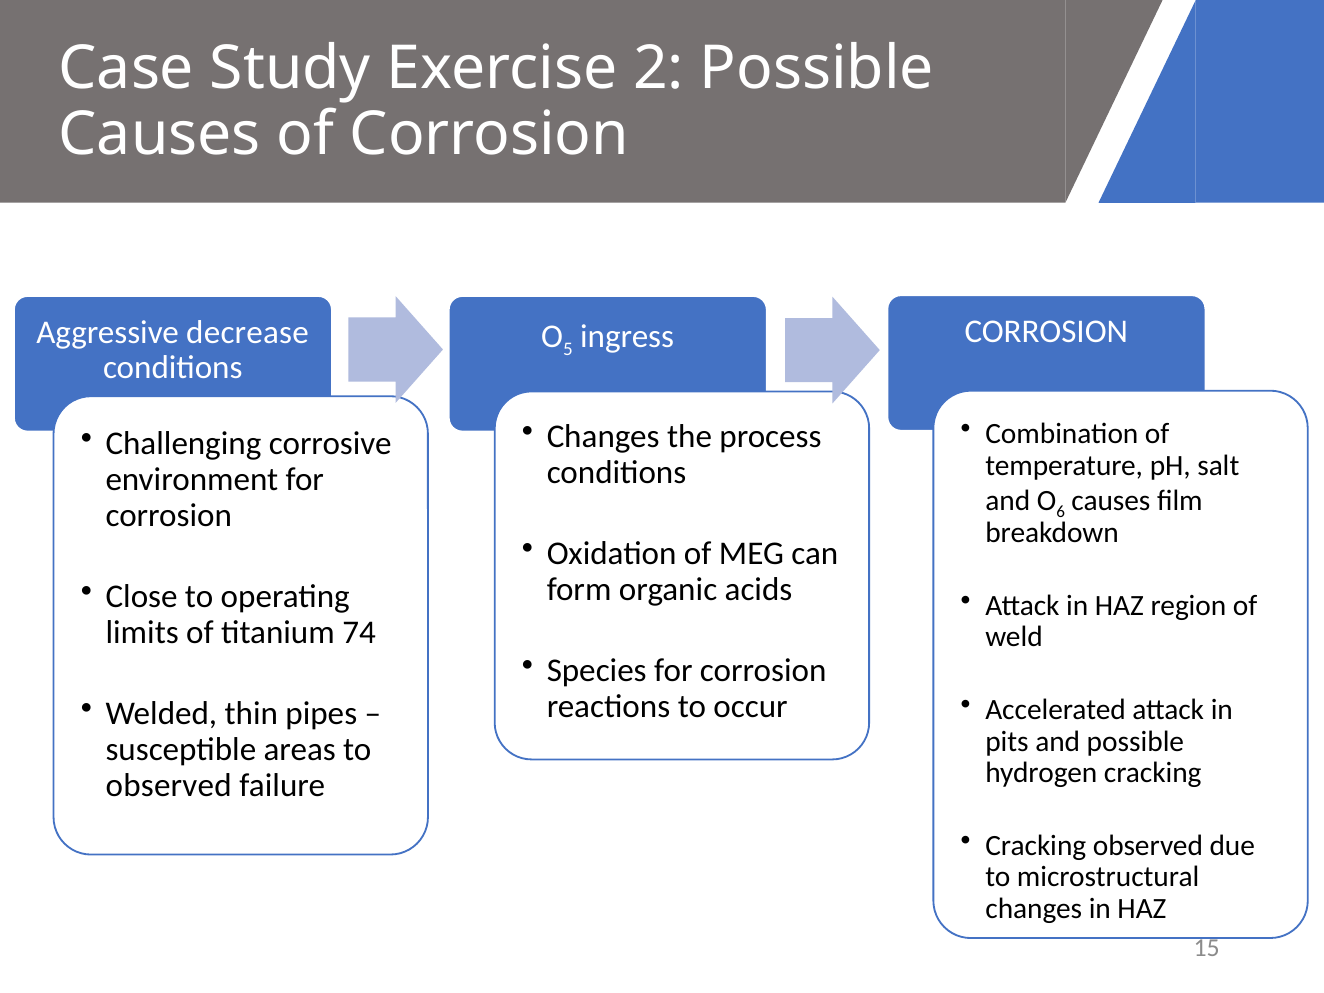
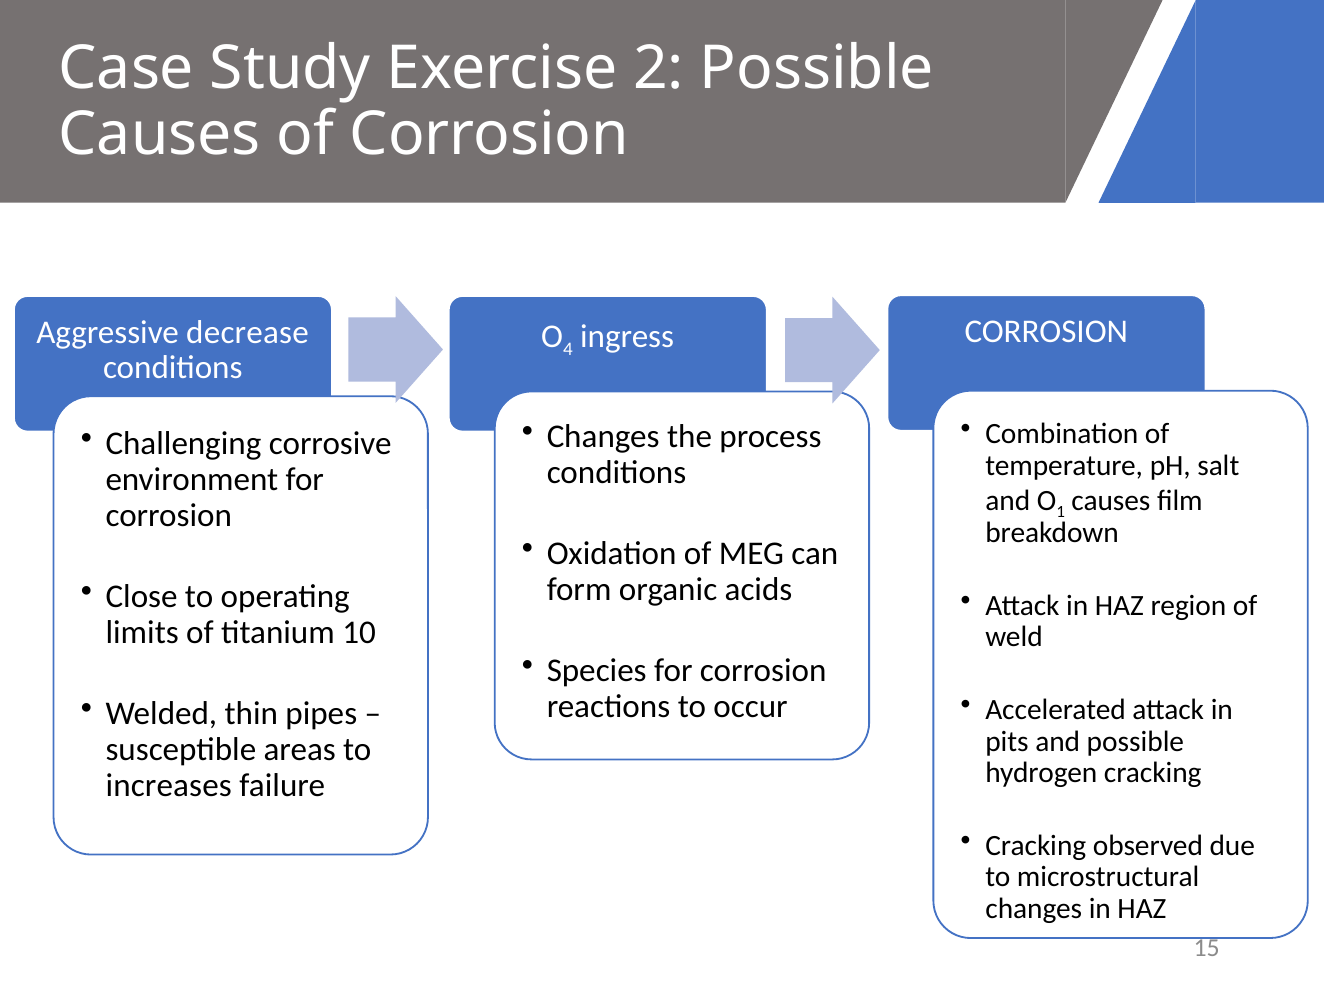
5: 5 -> 4 (568, 349)
6: 6 -> 1 (1061, 512)
74: 74 -> 10 (359, 632)
observed: observed -> increases (169, 785)
